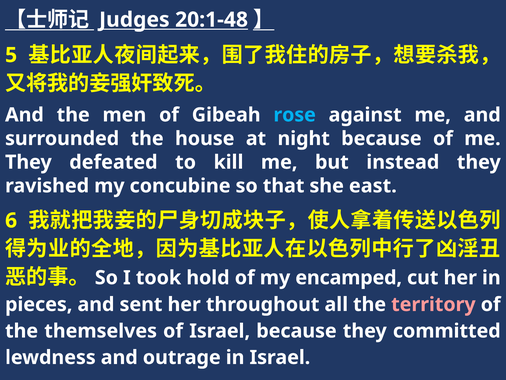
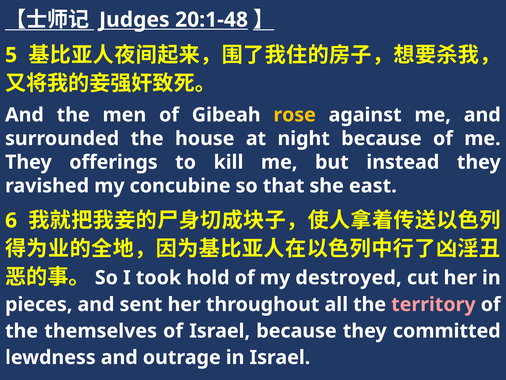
rose colour: light blue -> yellow (295, 115)
defeated: defeated -> offerings (113, 162)
encamped: encamped -> destroyed (349, 277)
